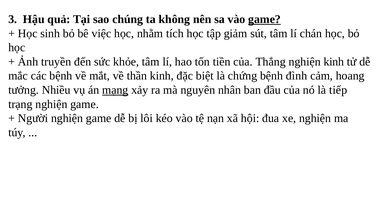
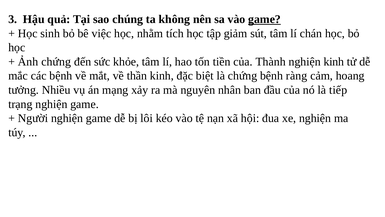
Ảnh truyền: truyền -> chứng (56, 62)
Thẳng: Thẳng -> Thành (271, 62)
đình: đình -> ràng (297, 76)
mạng underline: present -> none (115, 90)
